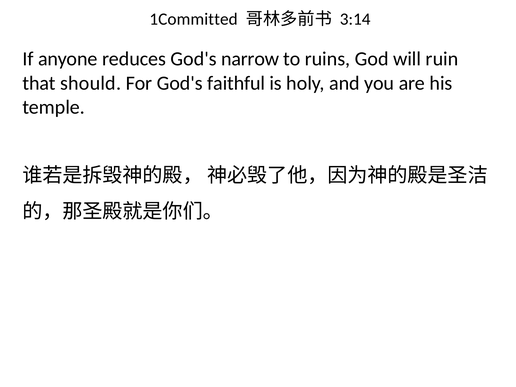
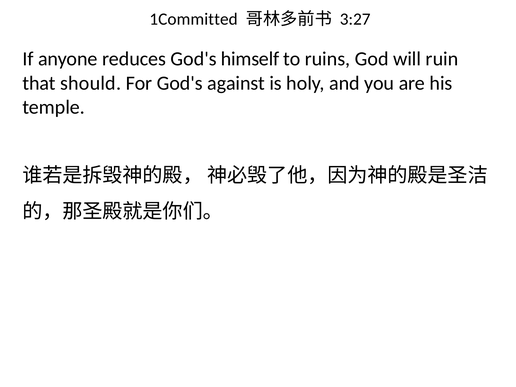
3:14: 3:14 -> 3:27 (355, 19)
narrow: narrow -> himself (250, 59)
faithful: faithful -> against (236, 83)
